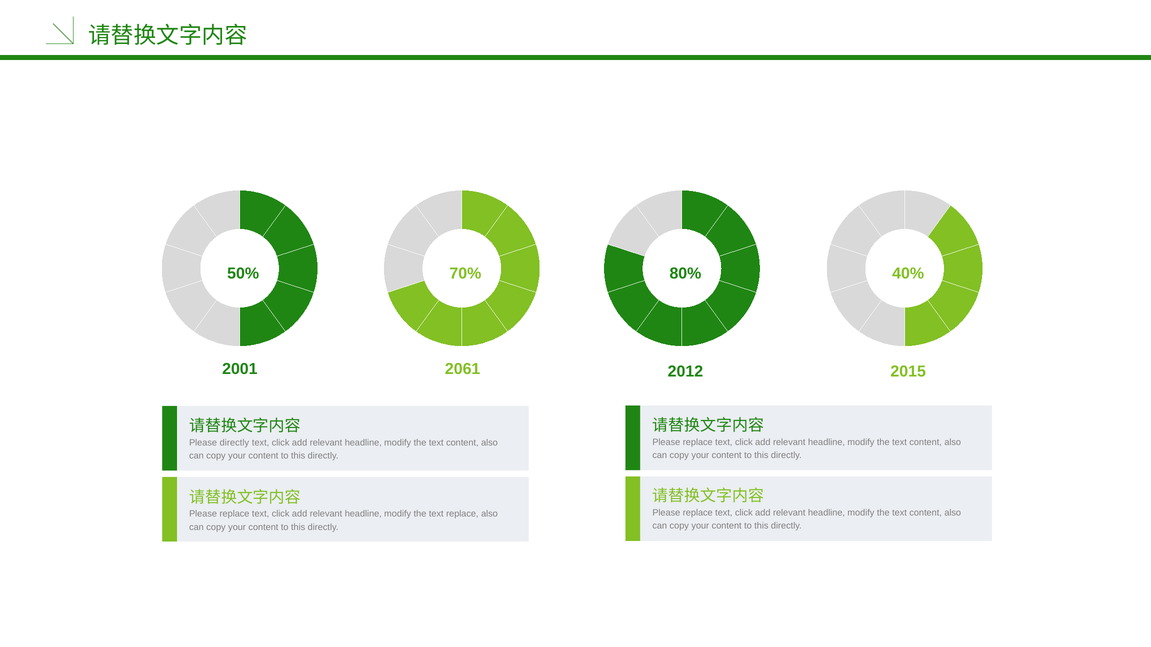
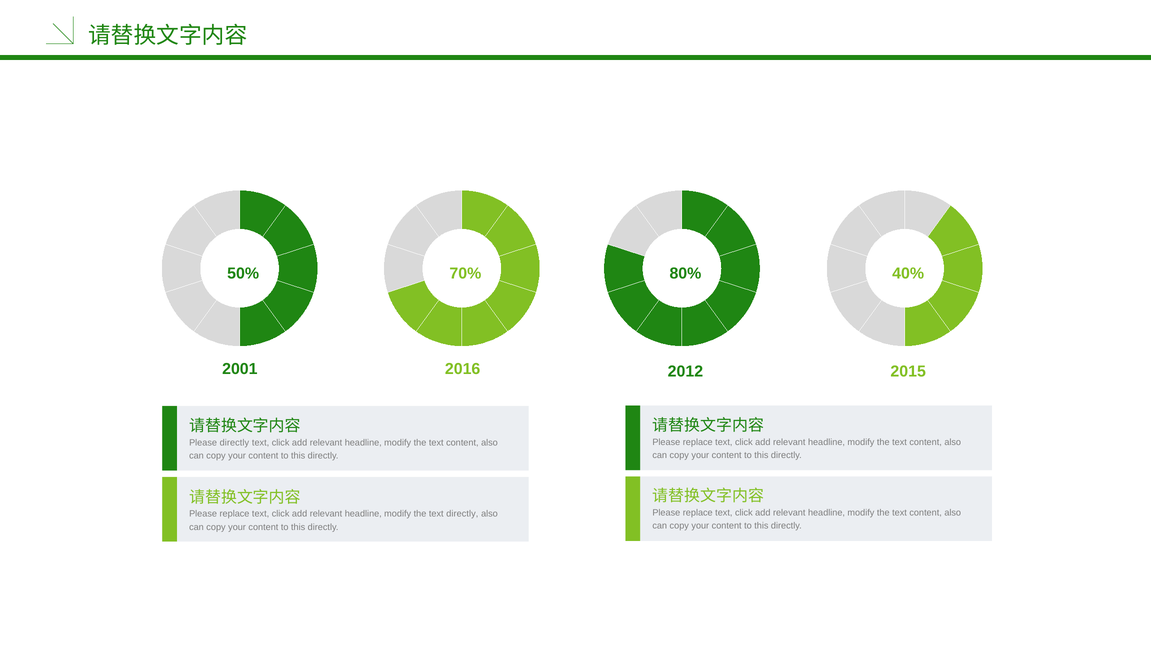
2061: 2061 -> 2016 (463, 369)
text replace: replace -> directly (462, 514)
